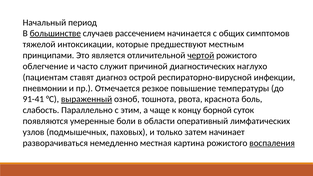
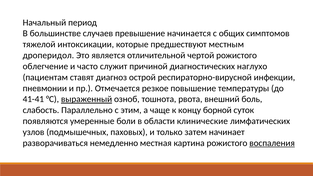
большинстве underline: present -> none (55, 33)
рассечением: рассечением -> превышение (140, 33)
принципами: принципами -> дроперидол (48, 55)
чертой underline: present -> none (201, 55)
91-41: 91-41 -> 41-41 (33, 99)
краснота: краснота -> внешний (222, 99)
оперативный: оперативный -> клинические (202, 121)
